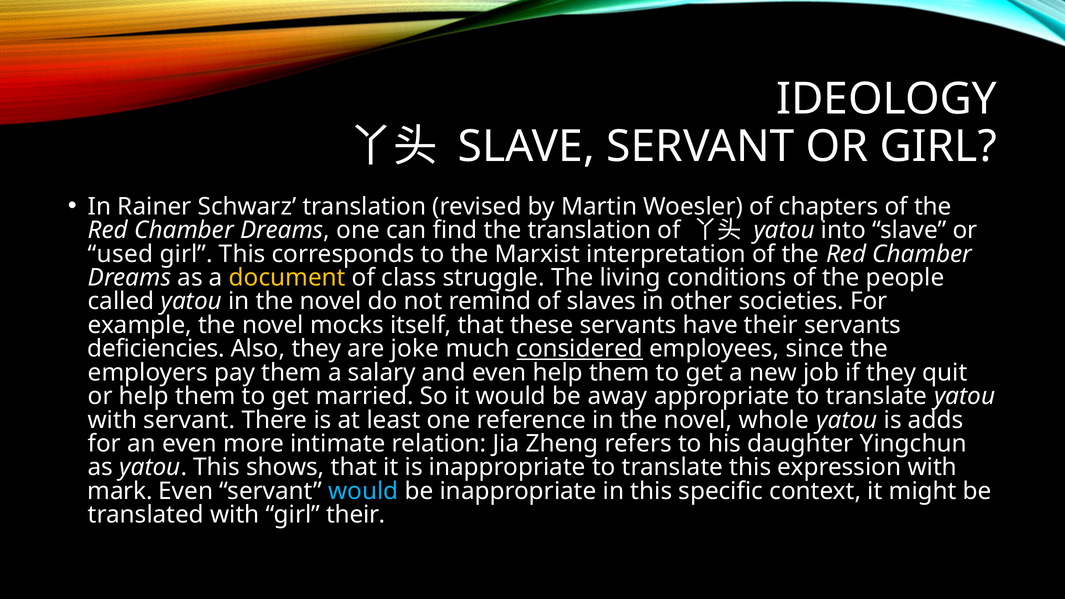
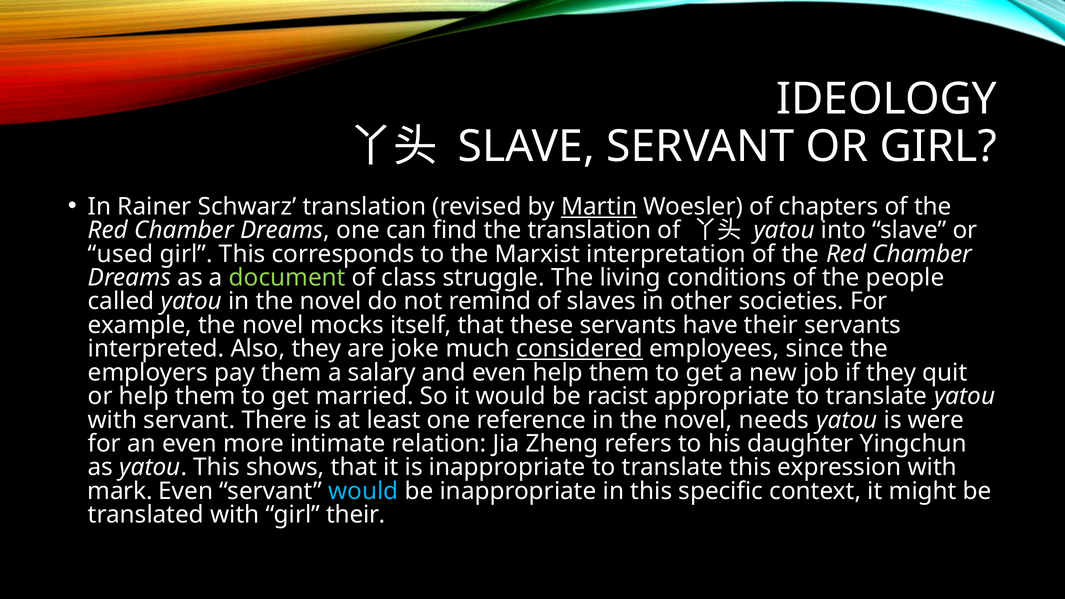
Martin underline: none -> present (599, 207)
document colour: yellow -> light green (287, 278)
deficiencies: deficiencies -> interpreted (156, 349)
away: away -> racist (618, 396)
whole: whole -> needs (774, 420)
adds: adds -> were (936, 420)
